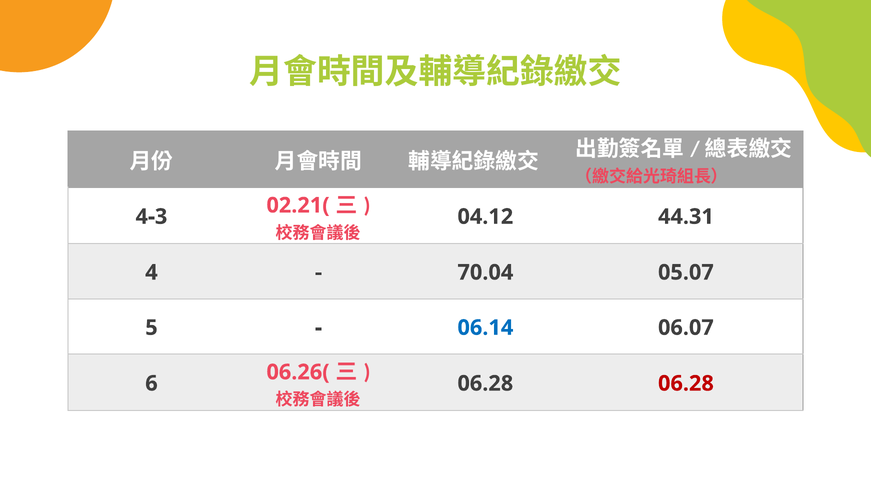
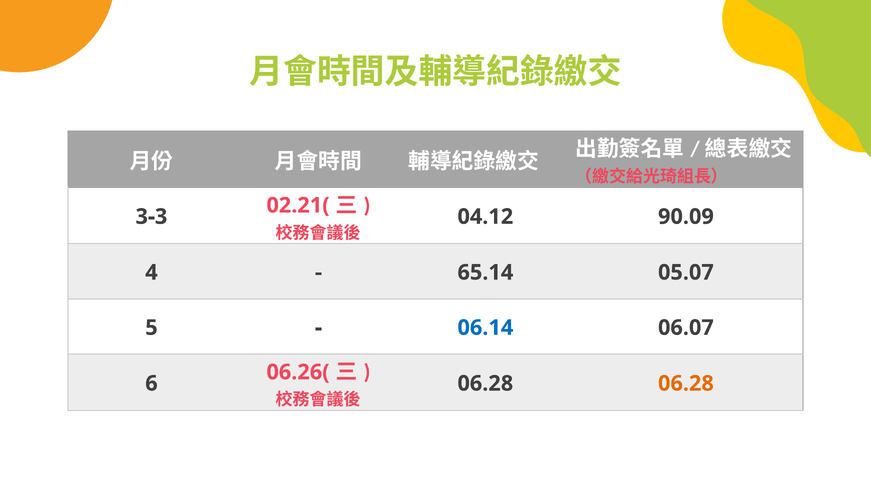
4-3: 4-3 -> 3-3 (151, 217)
44.31: 44.31 -> 90.09 (686, 217)
70.04: 70.04 -> 65.14 (485, 272)
06.28 colour: red -> orange (686, 383)
